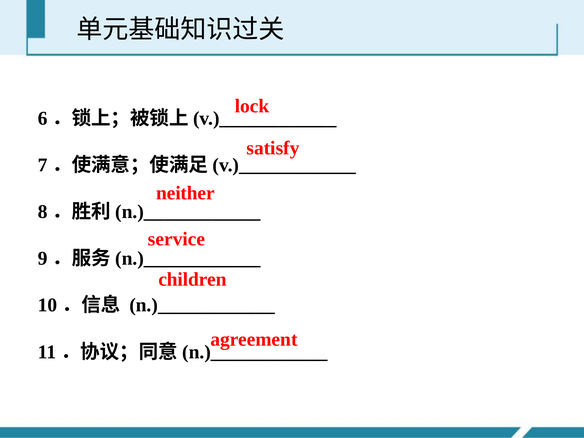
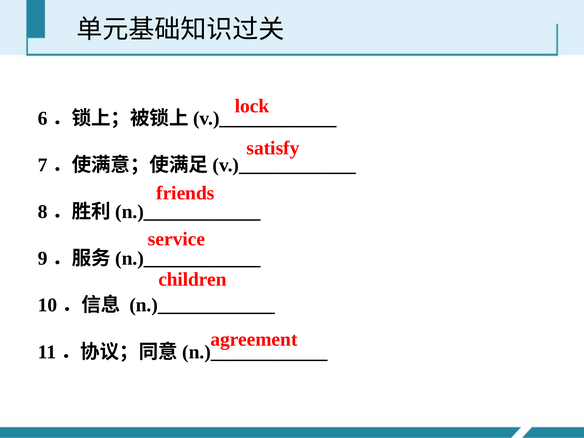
neither: neither -> friends (185, 193)
